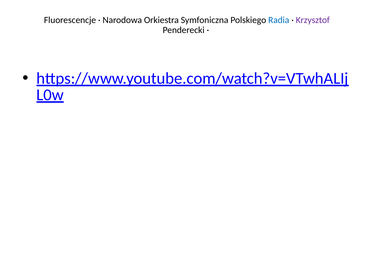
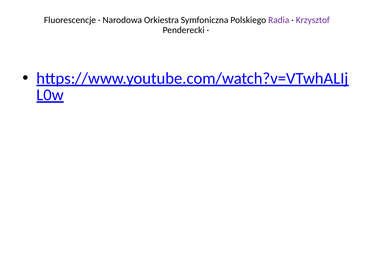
Radia colour: blue -> purple (279, 20)
